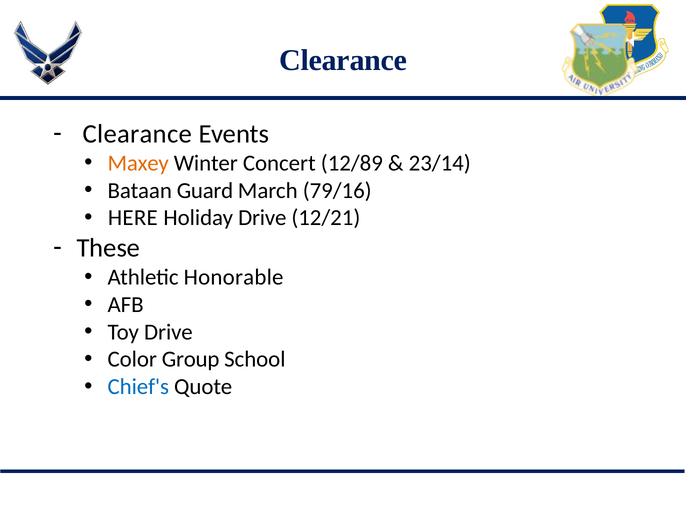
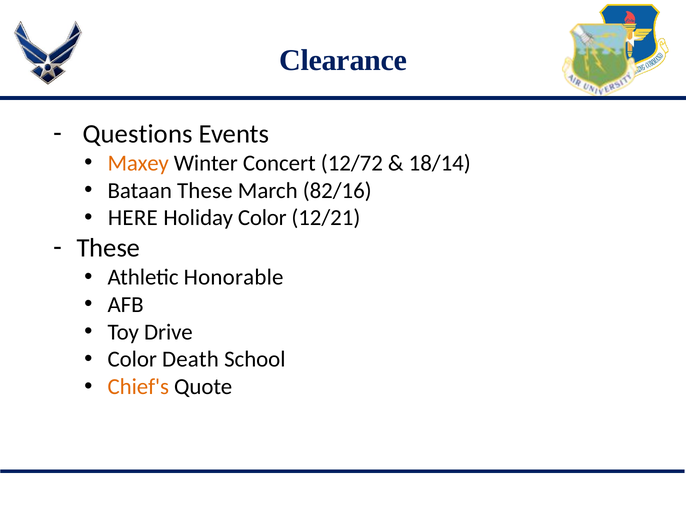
Clearance: Clearance -> Questions (138, 134)
12/89: 12/89 -> 12/72 (352, 163)
23/14: 23/14 -> 18/14 (440, 163)
Bataan Guard: Guard -> These (205, 191)
79/16: 79/16 -> 82/16 (337, 191)
Holiday Drive: Drive -> Color (262, 218)
Group: Group -> Death (190, 360)
Chief's colour: blue -> orange (138, 387)
